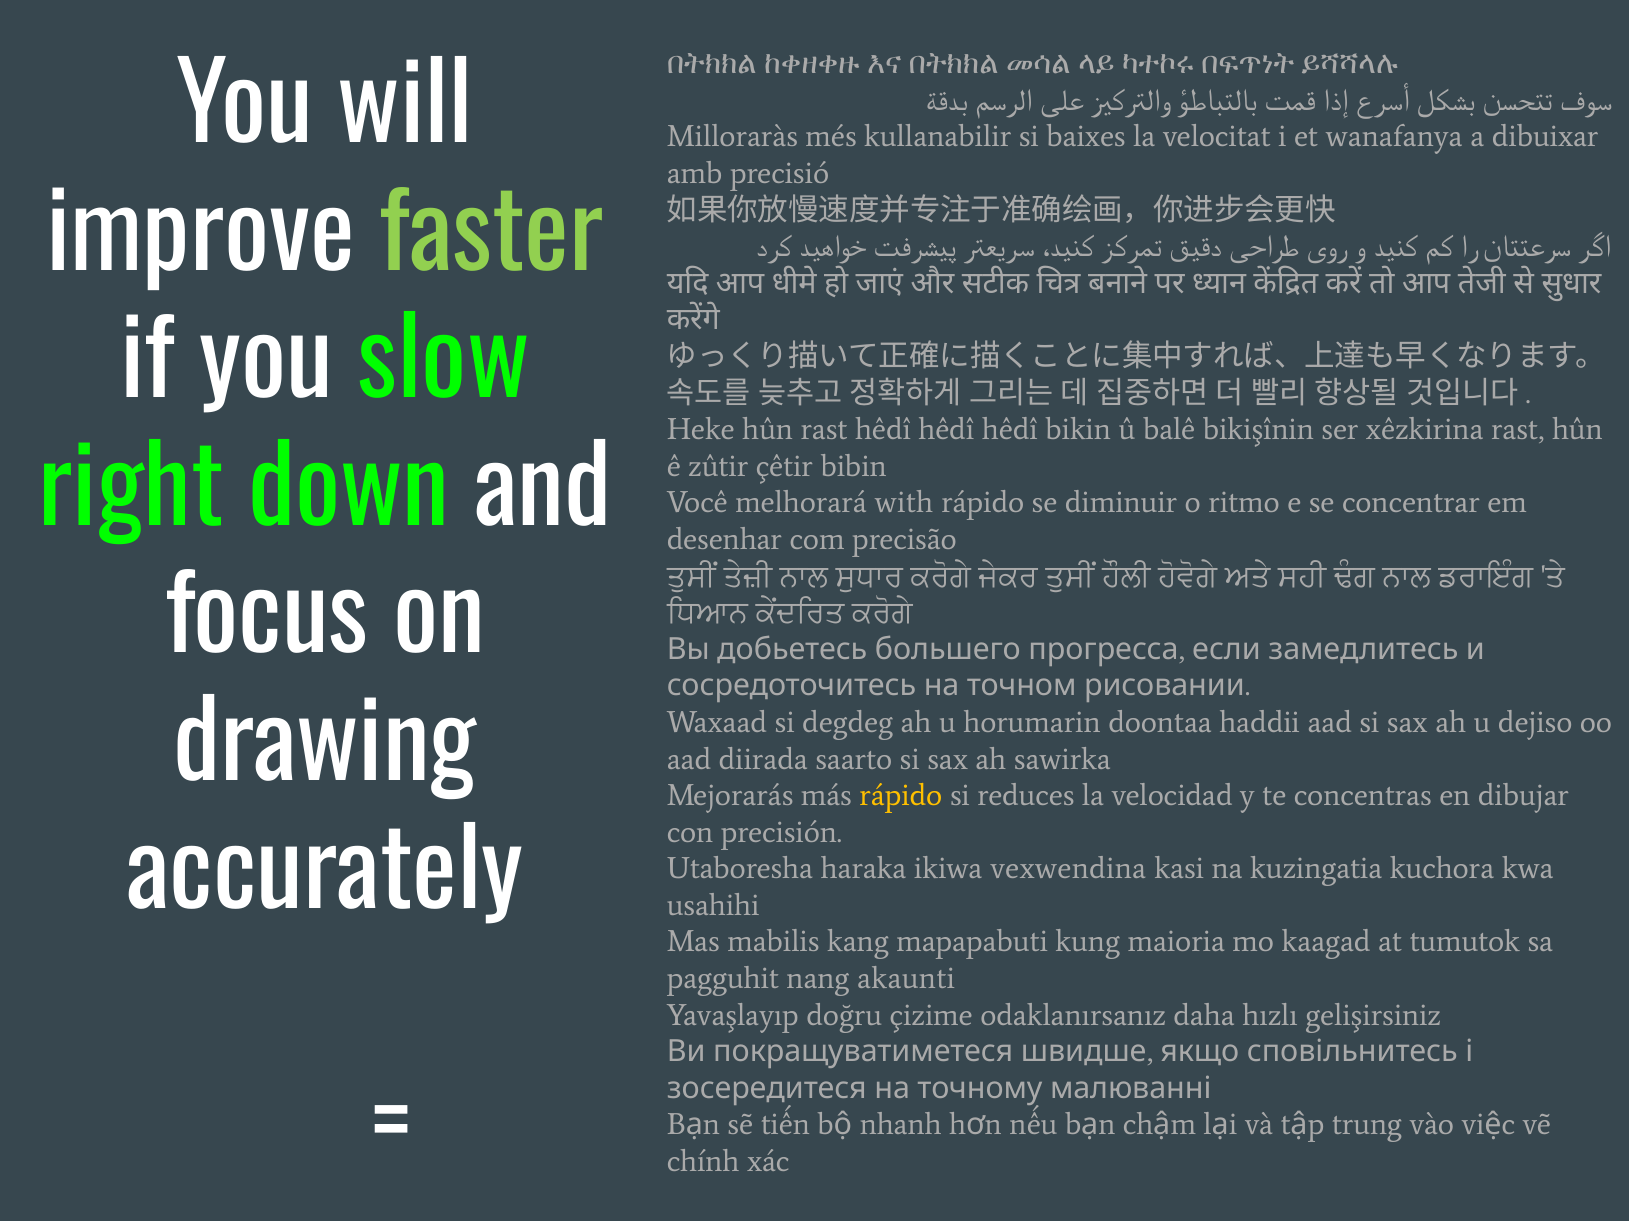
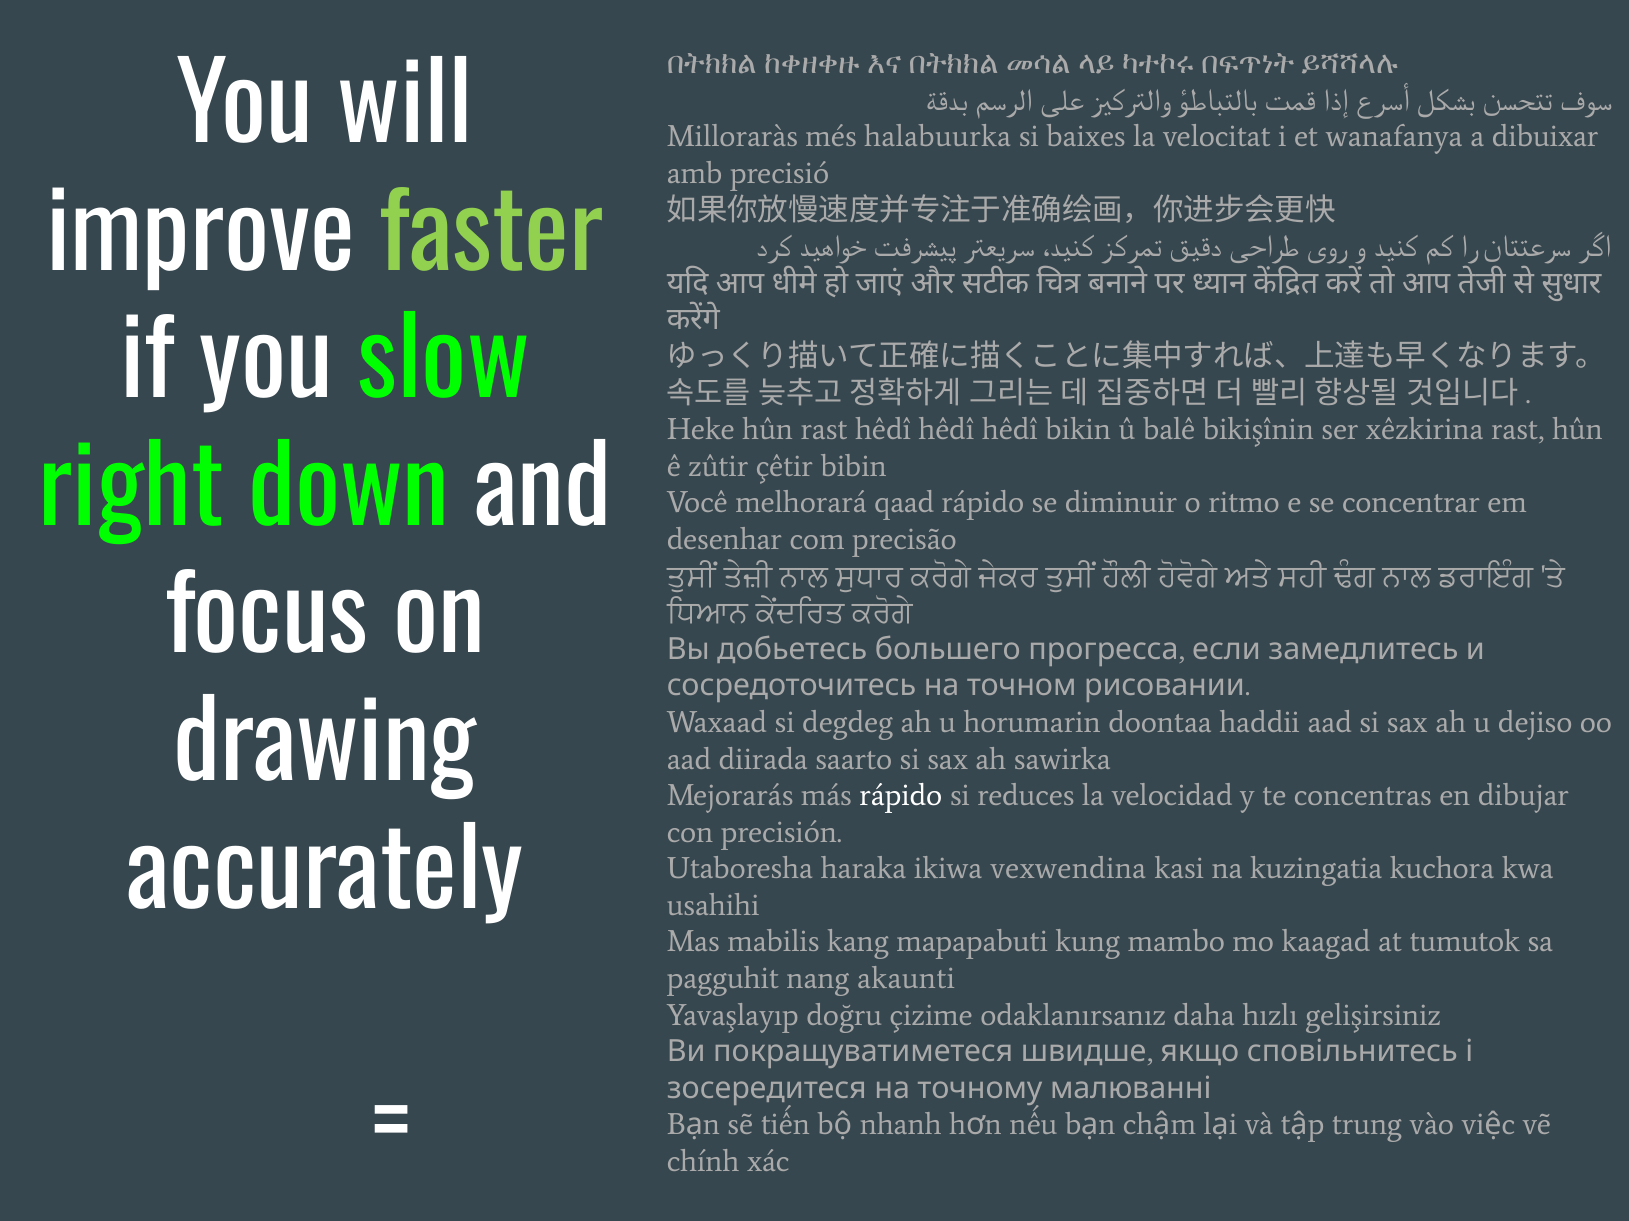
kullanabilir: kullanabilir -> halabuurka (938, 137)
with: with -> qaad (904, 503)
rápido colour: yellow -> white (901, 796)
maioria: maioria -> mambo (1176, 943)
